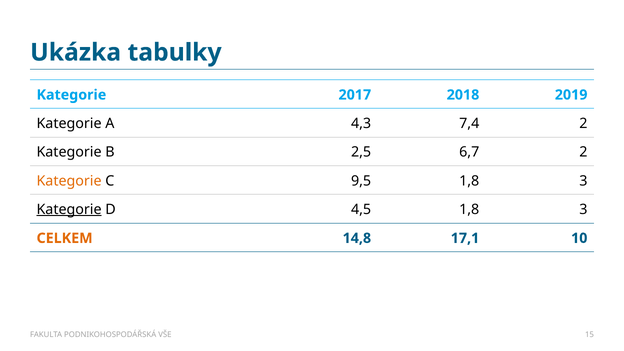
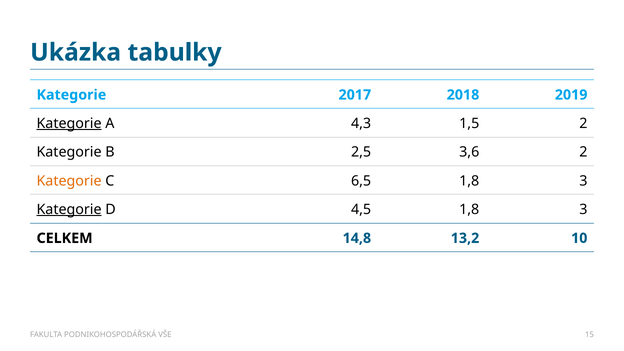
Kategorie underline: none -> present (69, 124)
7,4: 7,4 -> 1,5 (469, 124)
6,7: 6,7 -> 3,6 (469, 152)
9,5: 9,5 -> 6,5 (361, 181)
CELKEM colour: orange -> black (65, 238)
17,1: 17,1 -> 13,2 (465, 238)
